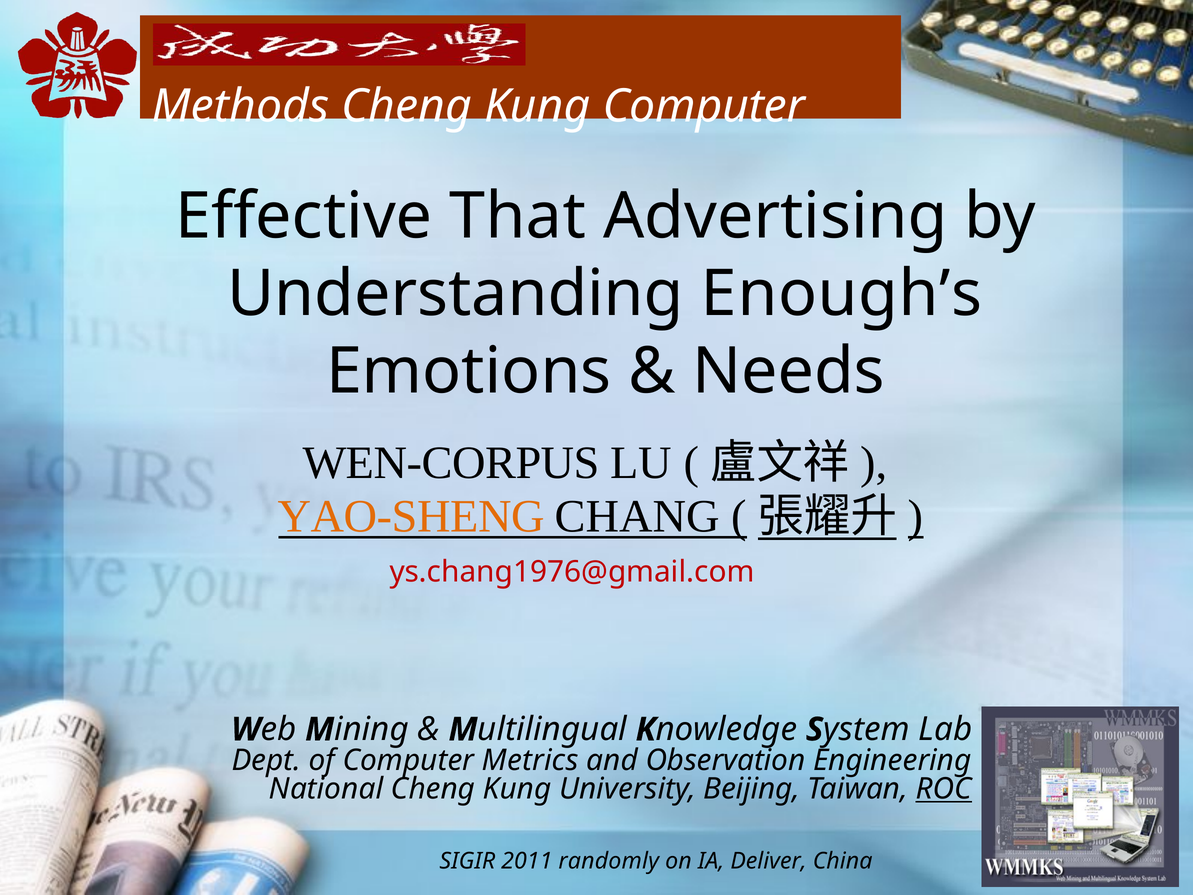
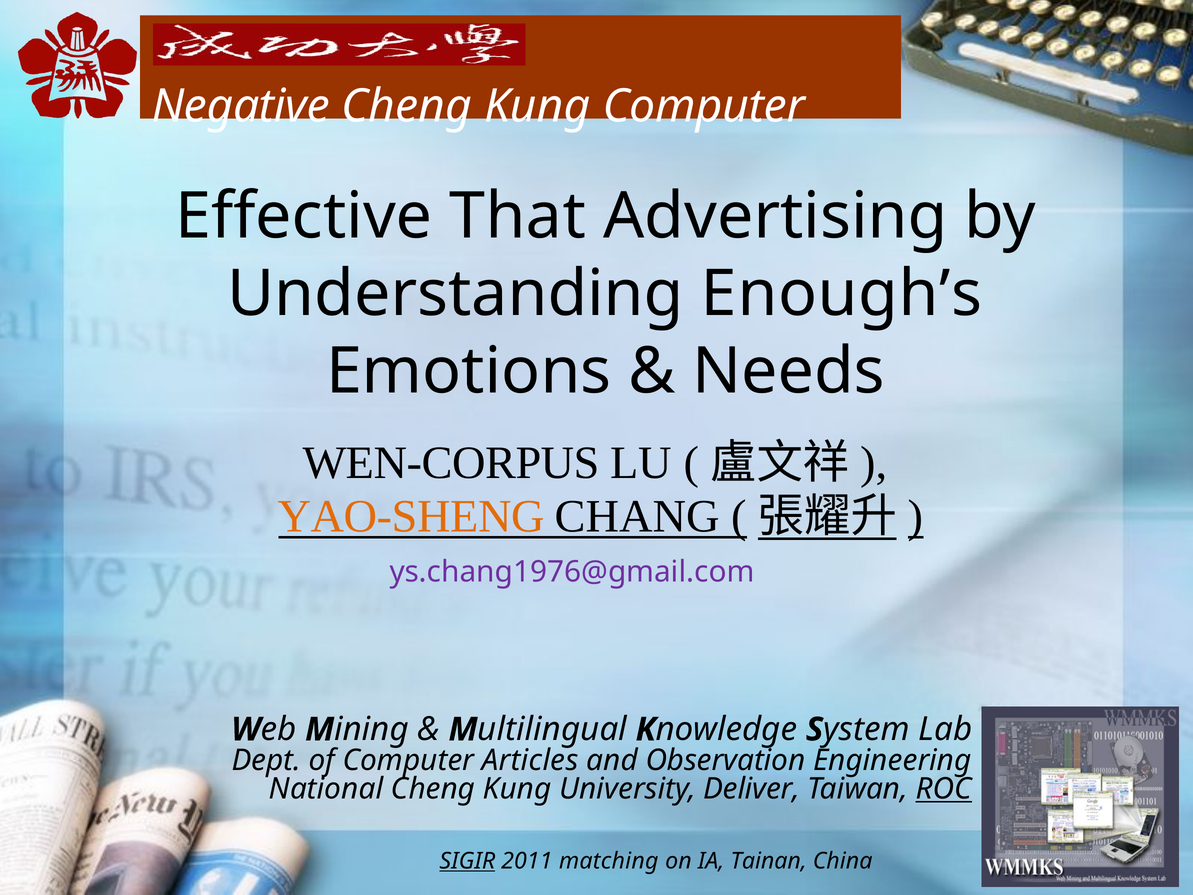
Methods: Methods -> Negative (241, 106)
ys.chang1976@gmail.com colour: red -> purple (572, 572)
Metrics: Metrics -> Articles (530, 760)
Beijing: Beijing -> Deliver (752, 789)
SIGIR underline: none -> present (467, 861)
randomly: randomly -> matching (609, 861)
Deliver: Deliver -> Tainan (769, 861)
